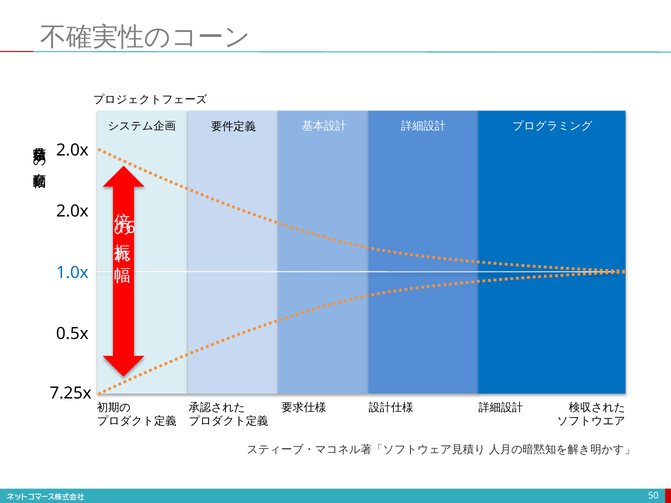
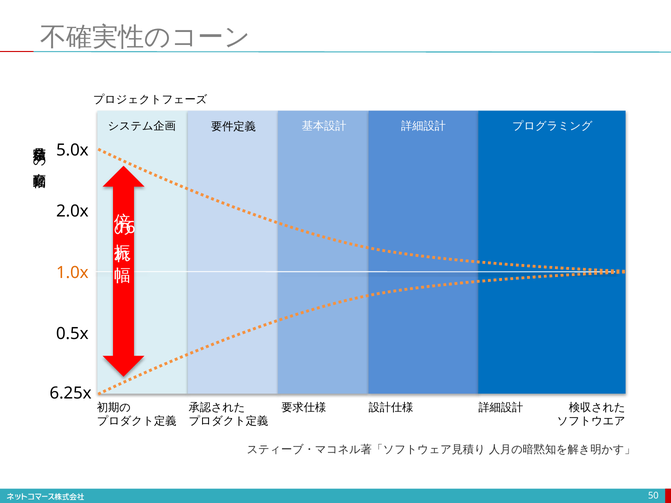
2.0x: 2.0x -> 5.0x (72, 151)
1.0x colour: blue -> orange (72, 273)
7.25x: 7.25x -> 6.25x (71, 394)
